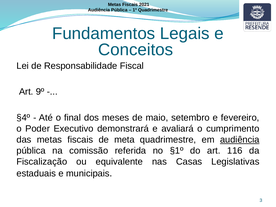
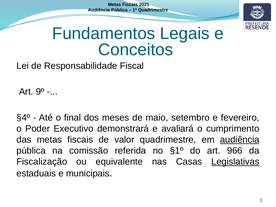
meta: meta -> valor (124, 140)
116: 116 -> 966 (235, 151)
Legislativas underline: none -> present (235, 162)
